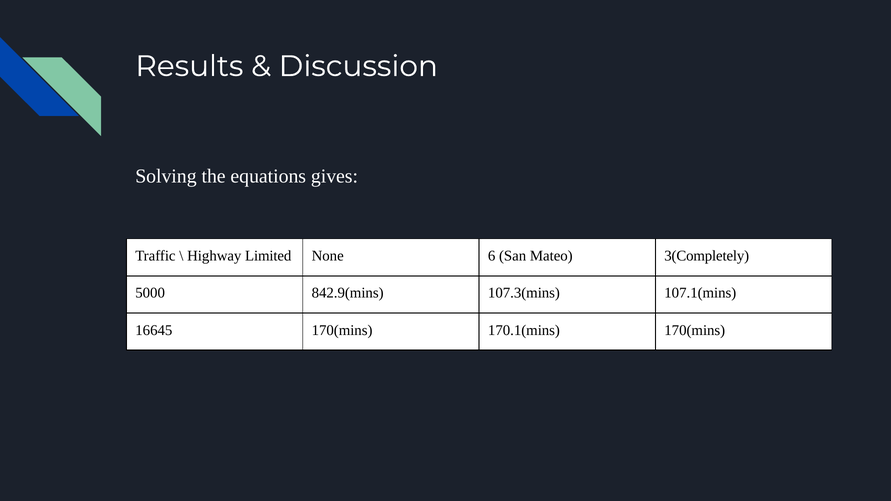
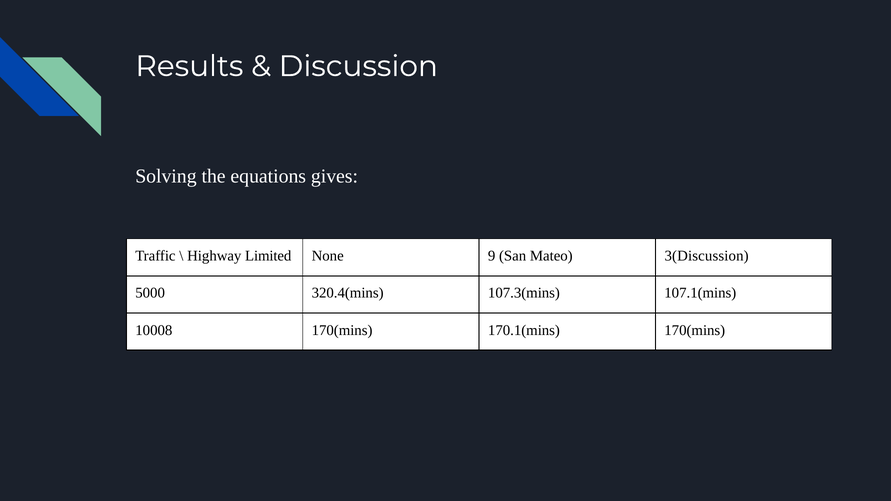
6: 6 -> 9 (492, 256)
3(Completely: 3(Completely -> 3(Discussion (707, 256)
842.9(mins: 842.9(mins -> 320.4(mins (348, 293)
16645: 16645 -> 10008 (154, 330)
